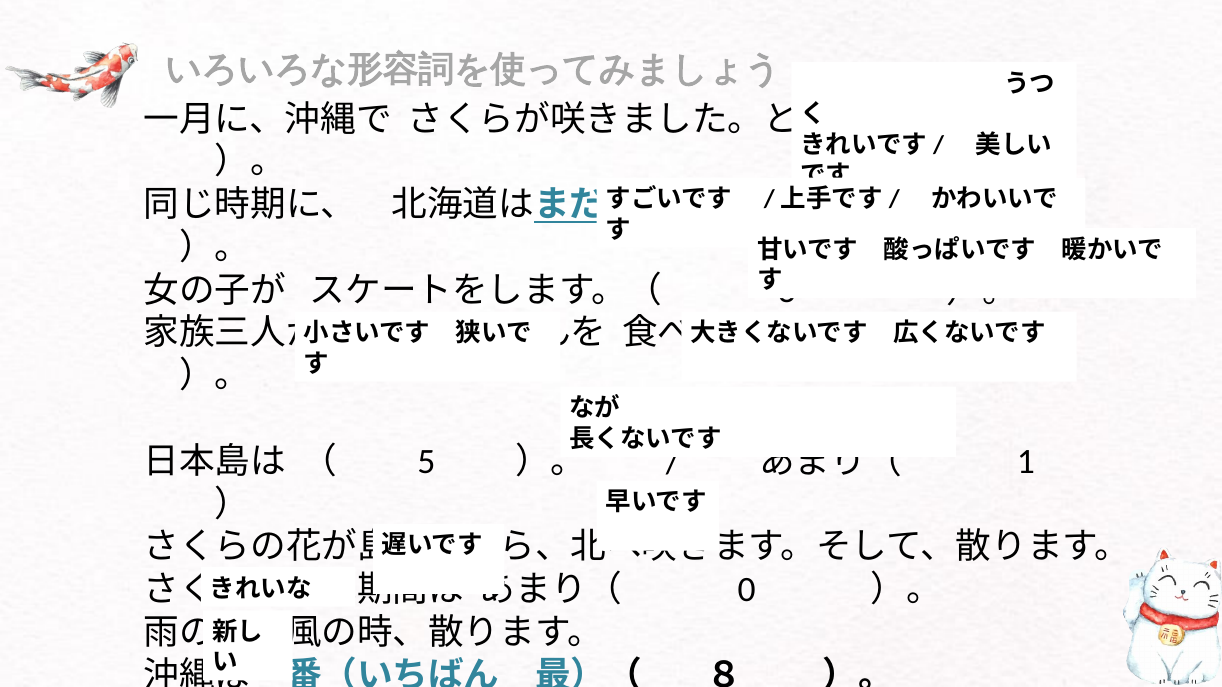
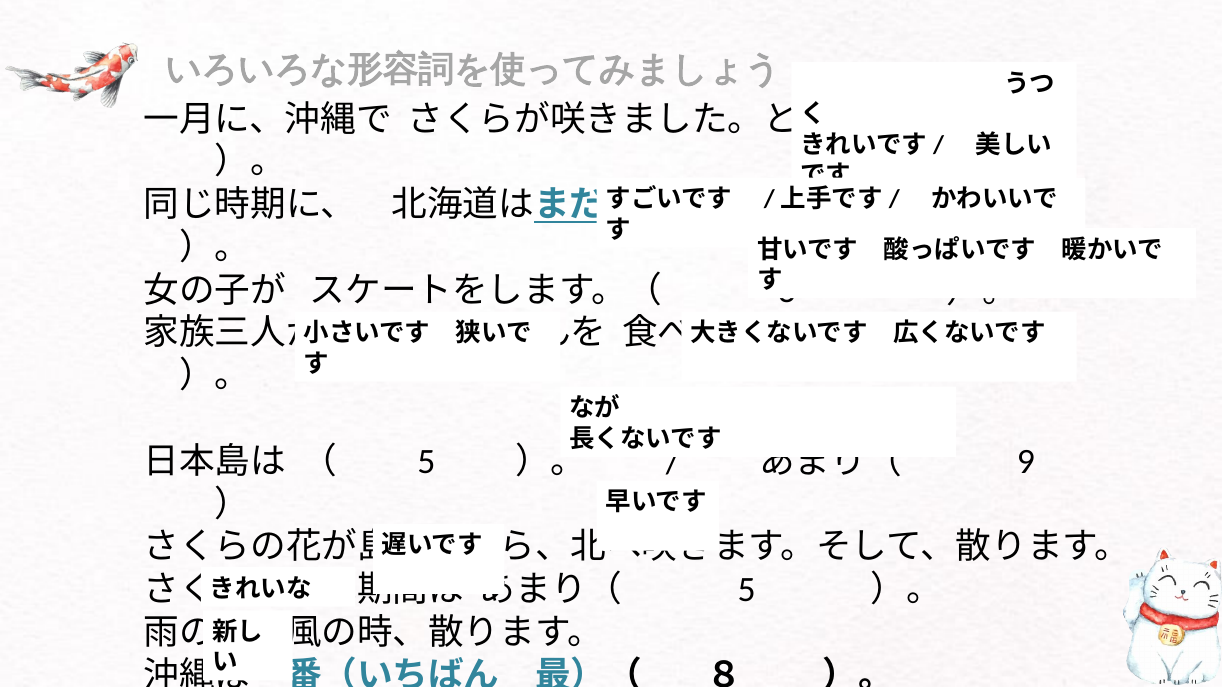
1: 1 -> 9 (1026, 462)
0: 0 -> 5 (747, 590)
